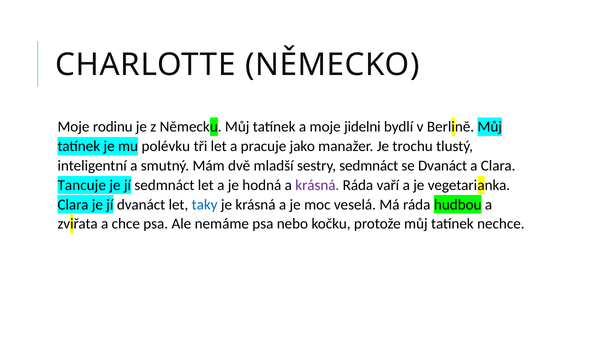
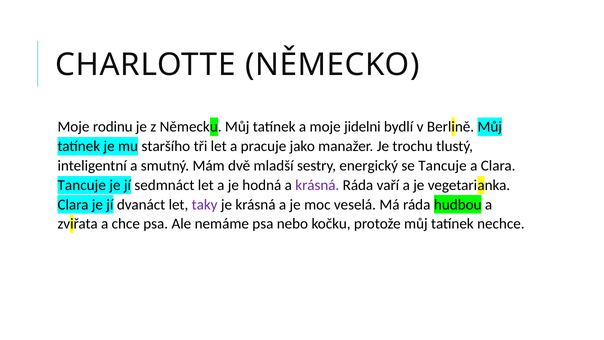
polévku: polévku -> staršího (166, 146)
sestry sedmnáct: sedmnáct -> energický (369, 166)
se Dvanáct: Dvanáct -> Tancuje (442, 166)
taky colour: blue -> purple (205, 204)
